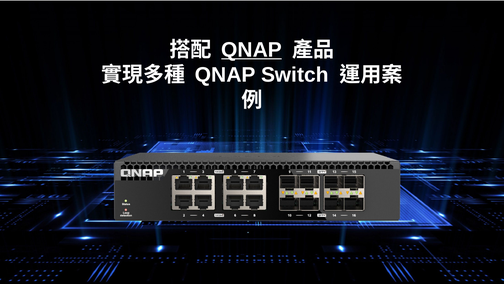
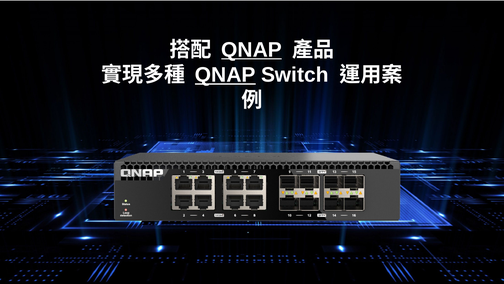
QNAP underline: none -> present (225, 75)
